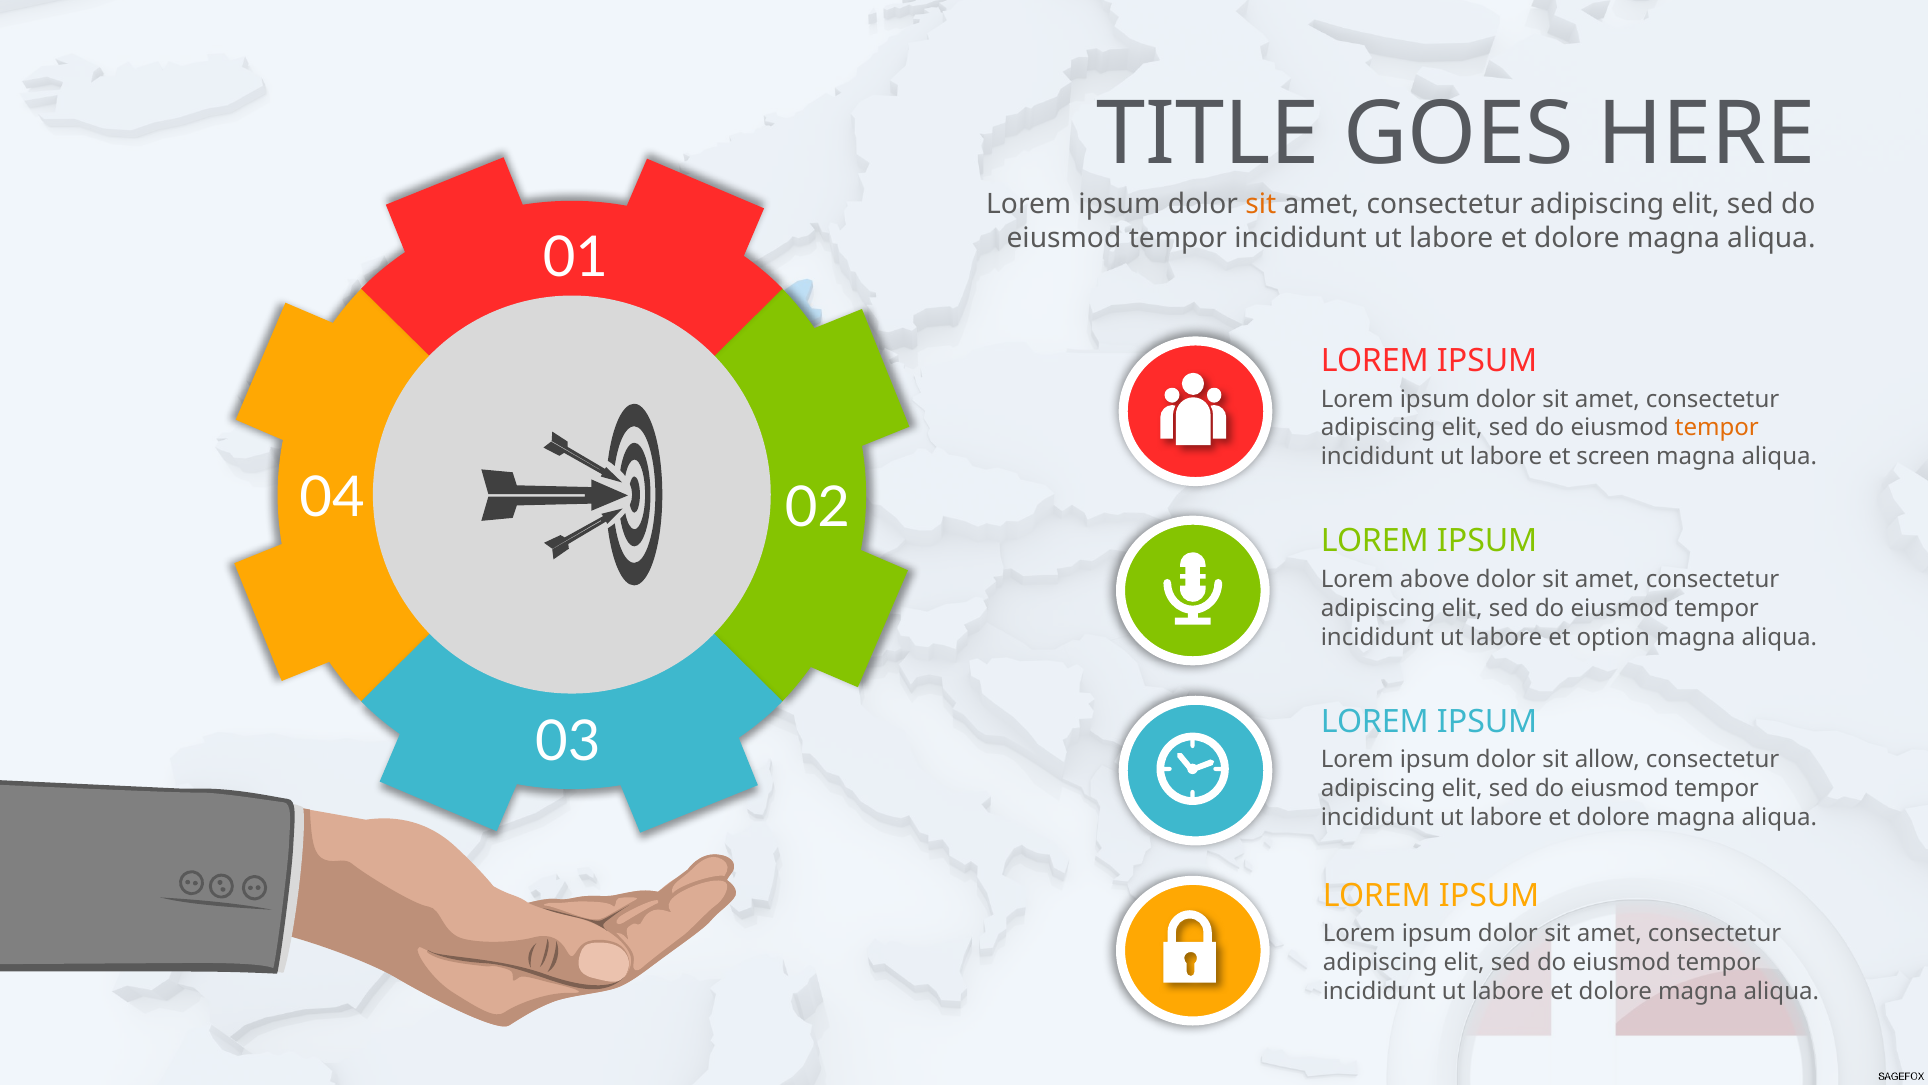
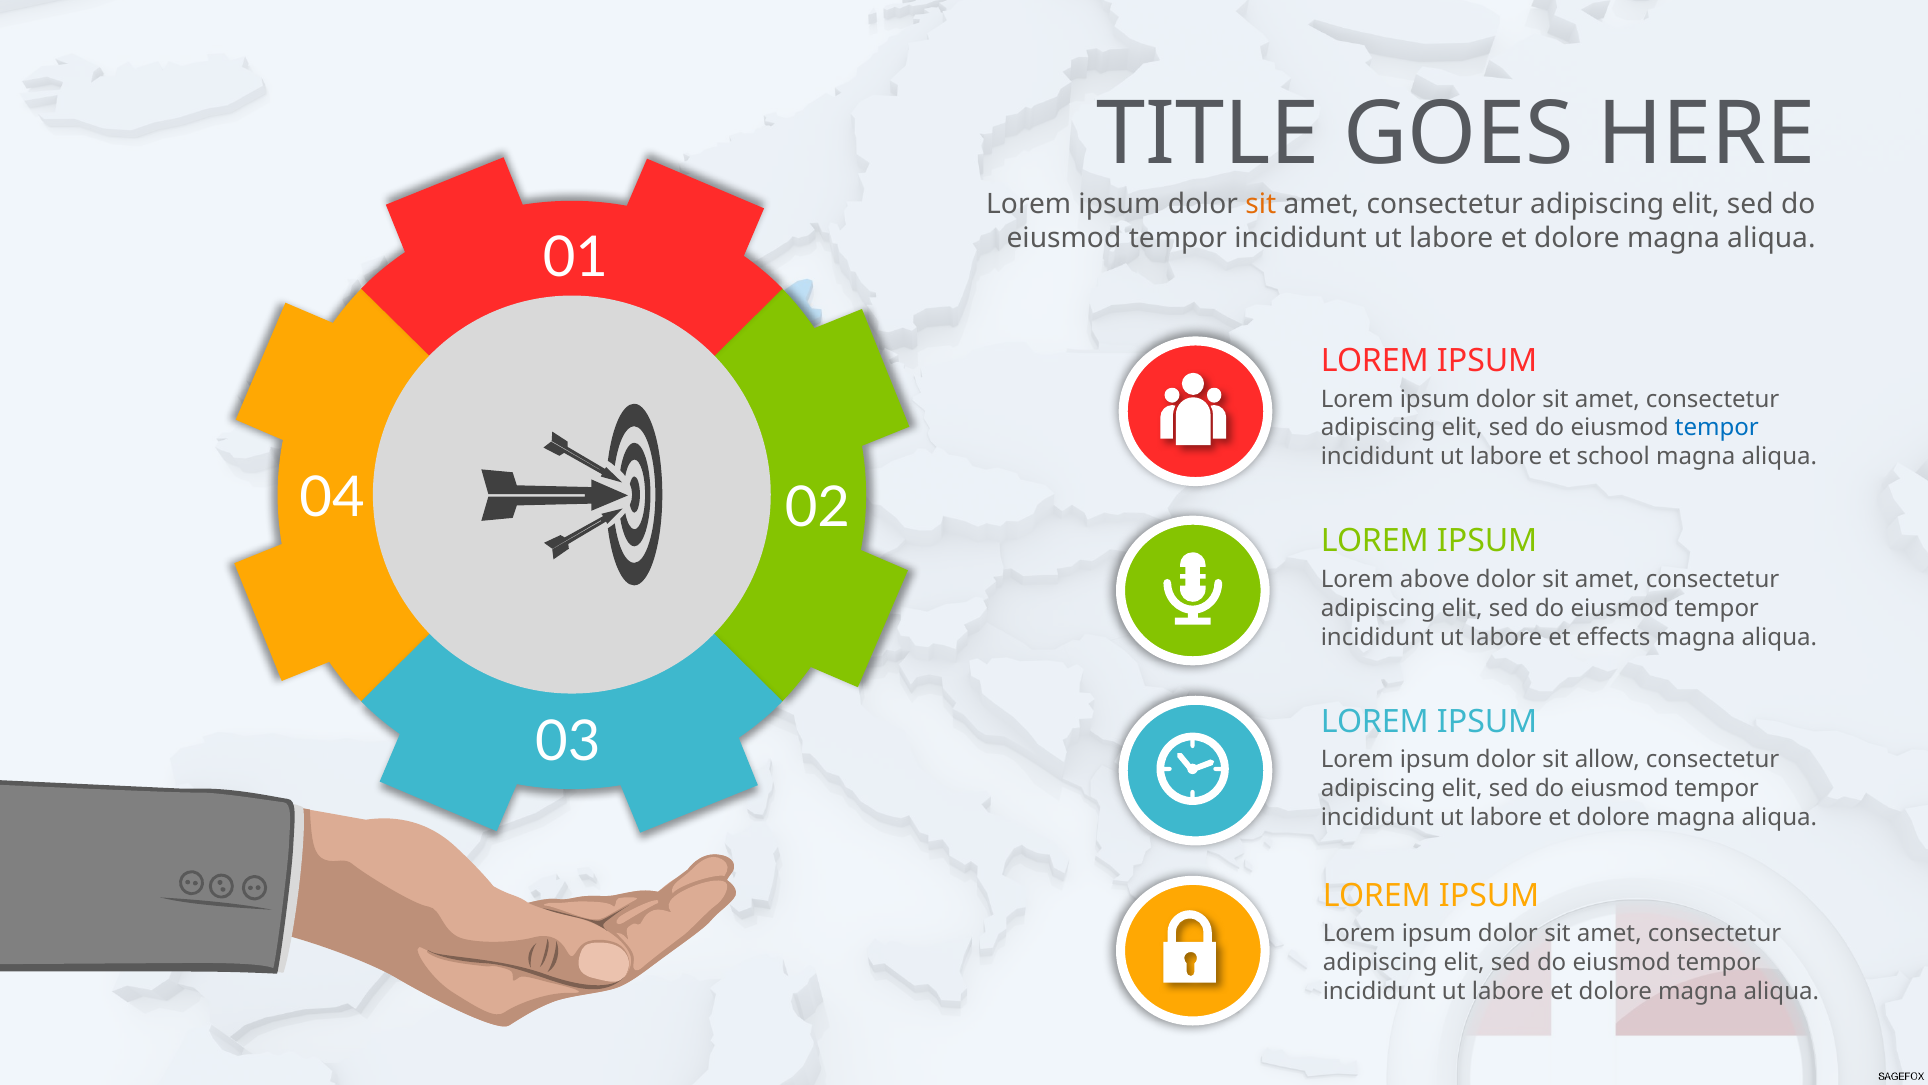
tempor colour: orange -> blue (1717, 428)
screen: screen -> school (1613, 457)
option: option -> effects (1613, 637)
